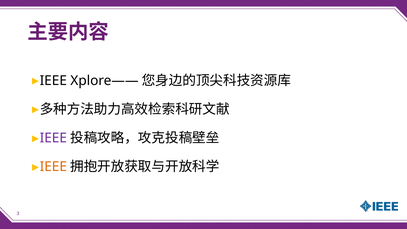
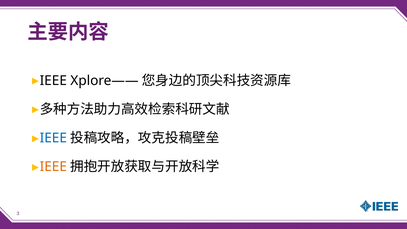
IEEE colour: purple -> blue (53, 138)
